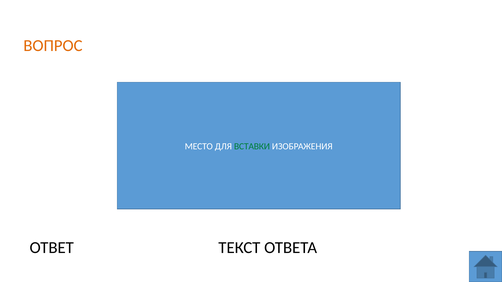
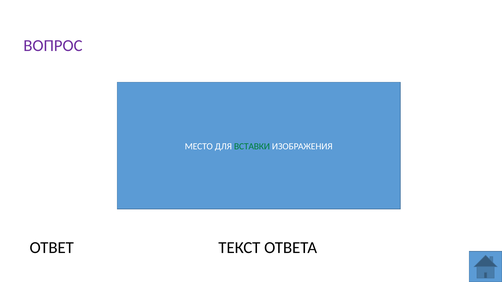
ВОПРОС colour: orange -> purple (53, 46)
